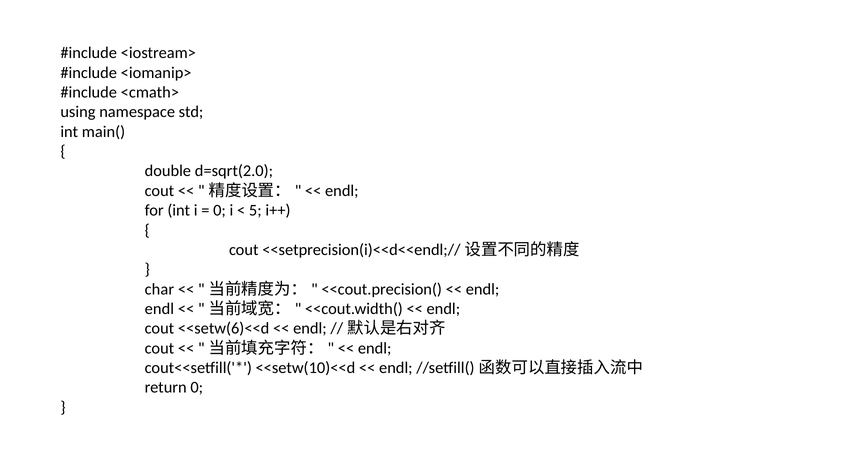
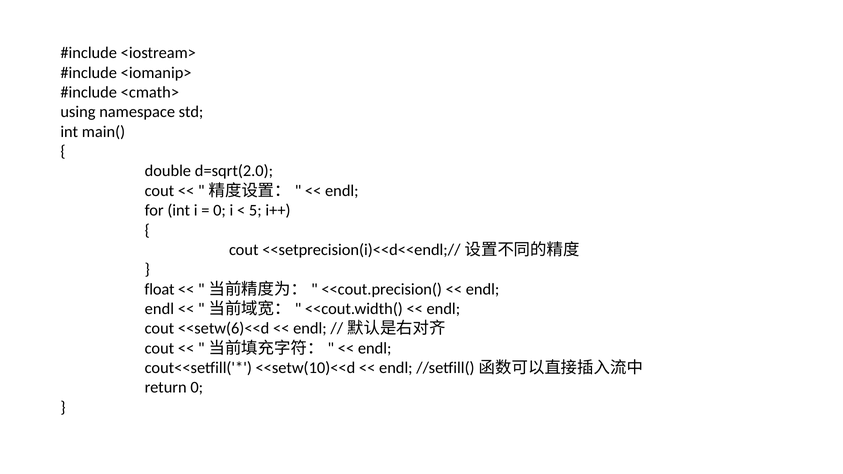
char: char -> float (160, 289)
